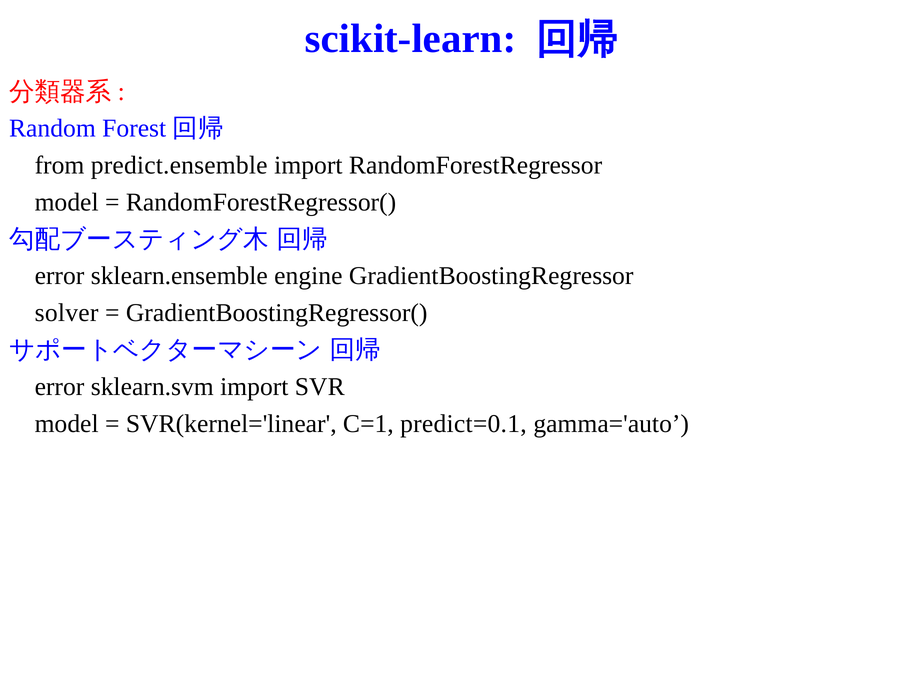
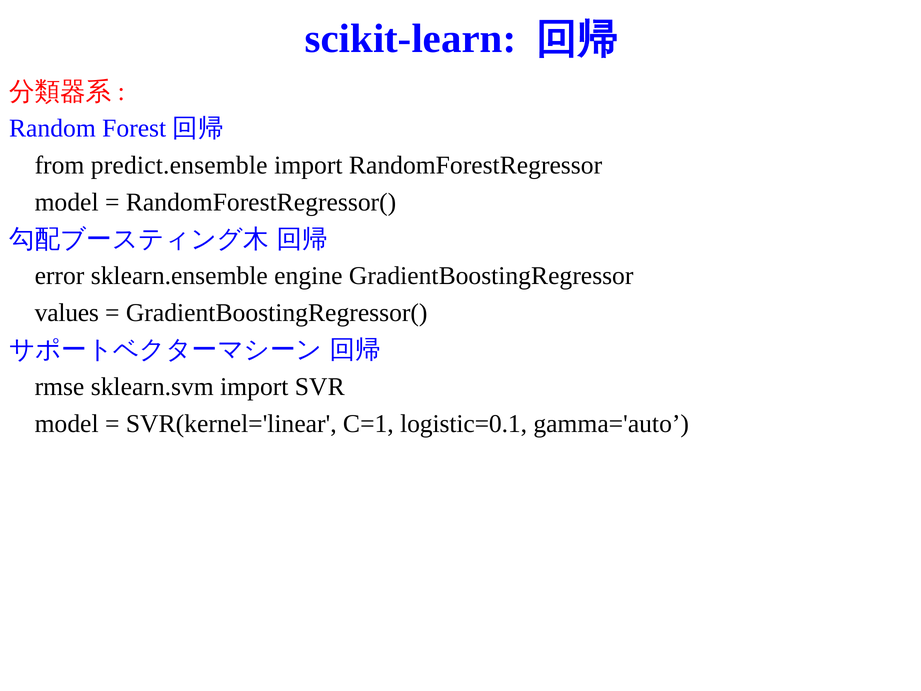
solver: solver -> values (67, 313)
error: error -> rmse (59, 387)
predict=0.1: predict=0.1 -> logistic=0.1 (464, 423)
